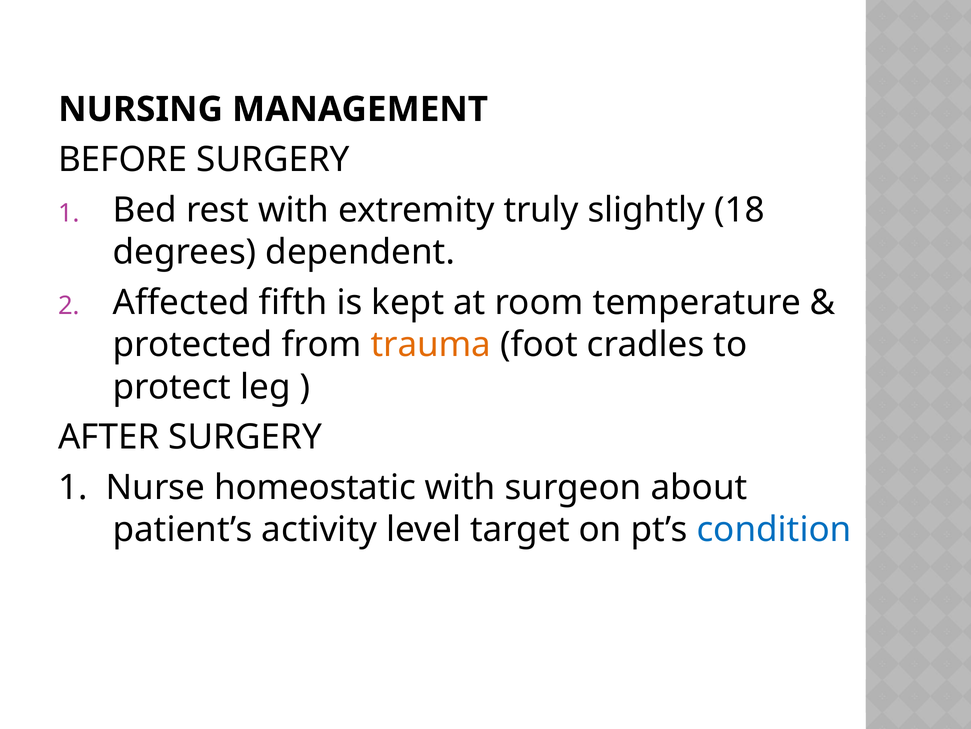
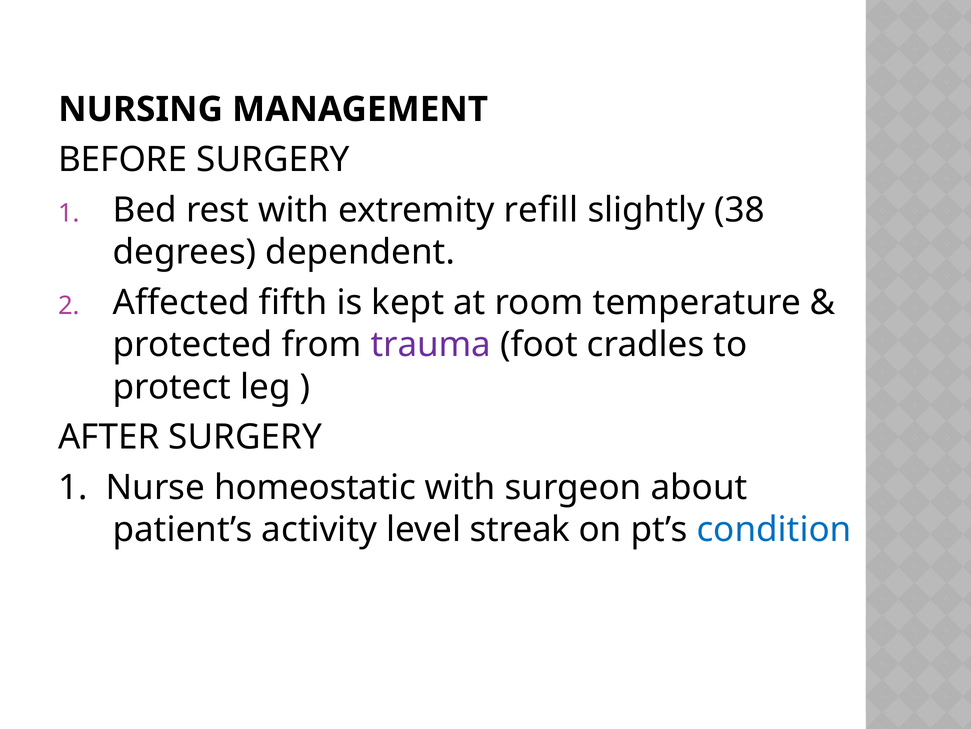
truly: truly -> refill (541, 210)
18: 18 -> 38 (740, 210)
trauma colour: orange -> purple (431, 344)
target: target -> streak (520, 529)
